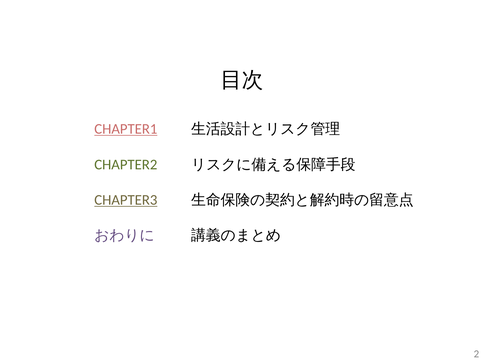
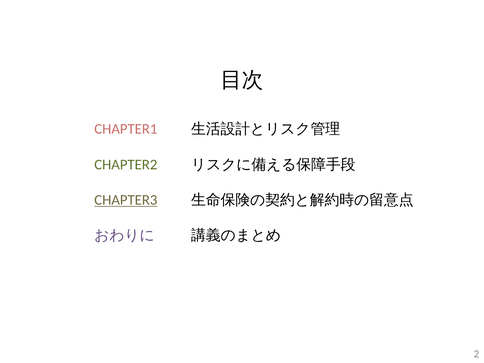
CHAPTER1 underline: present -> none (126, 129)
